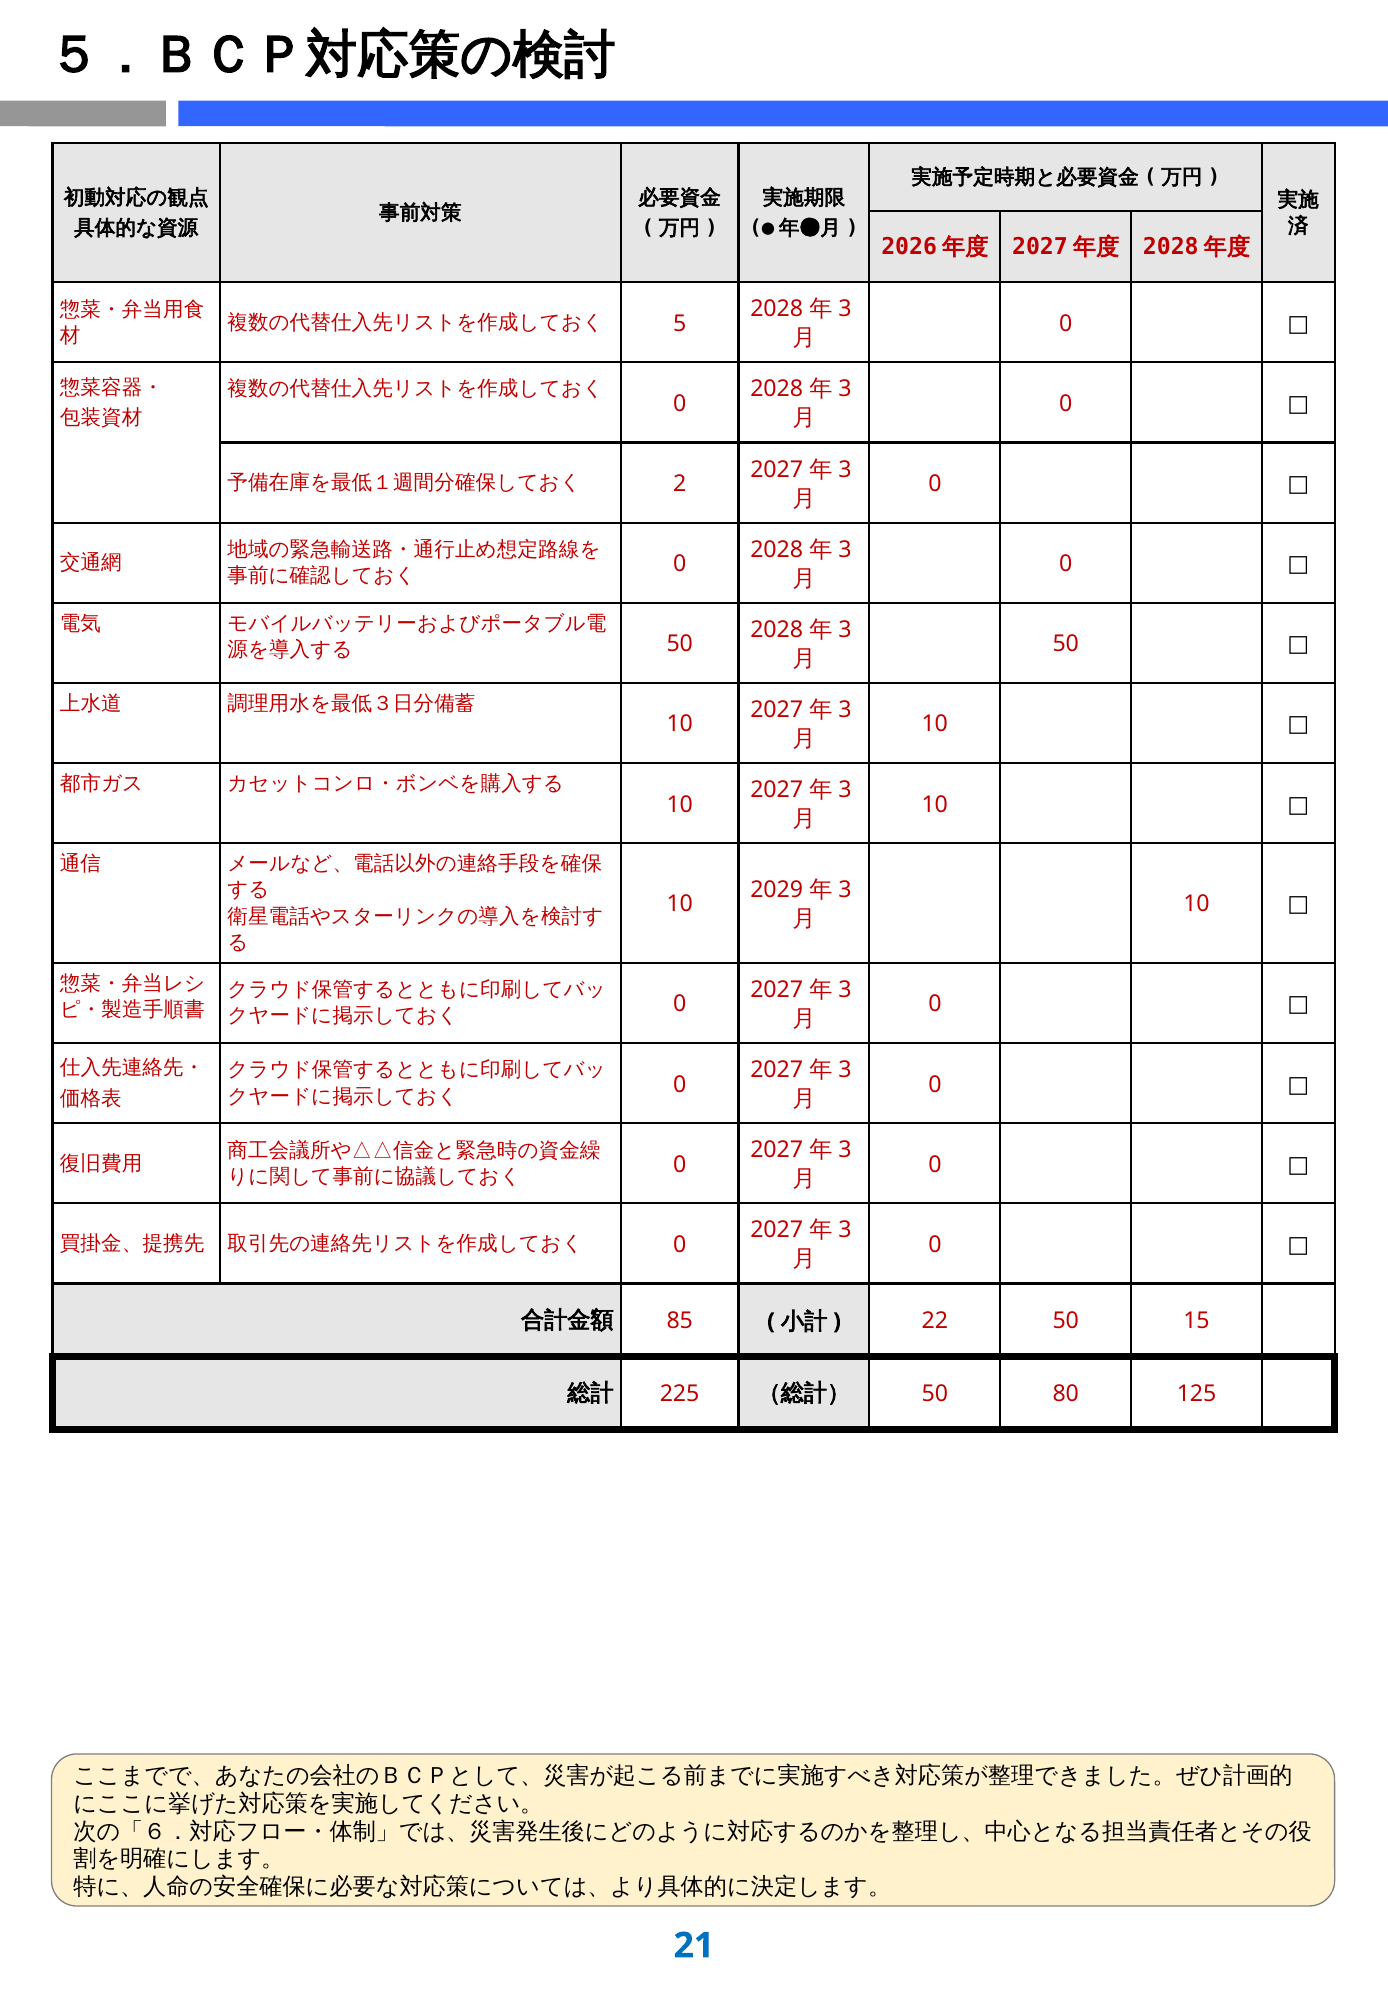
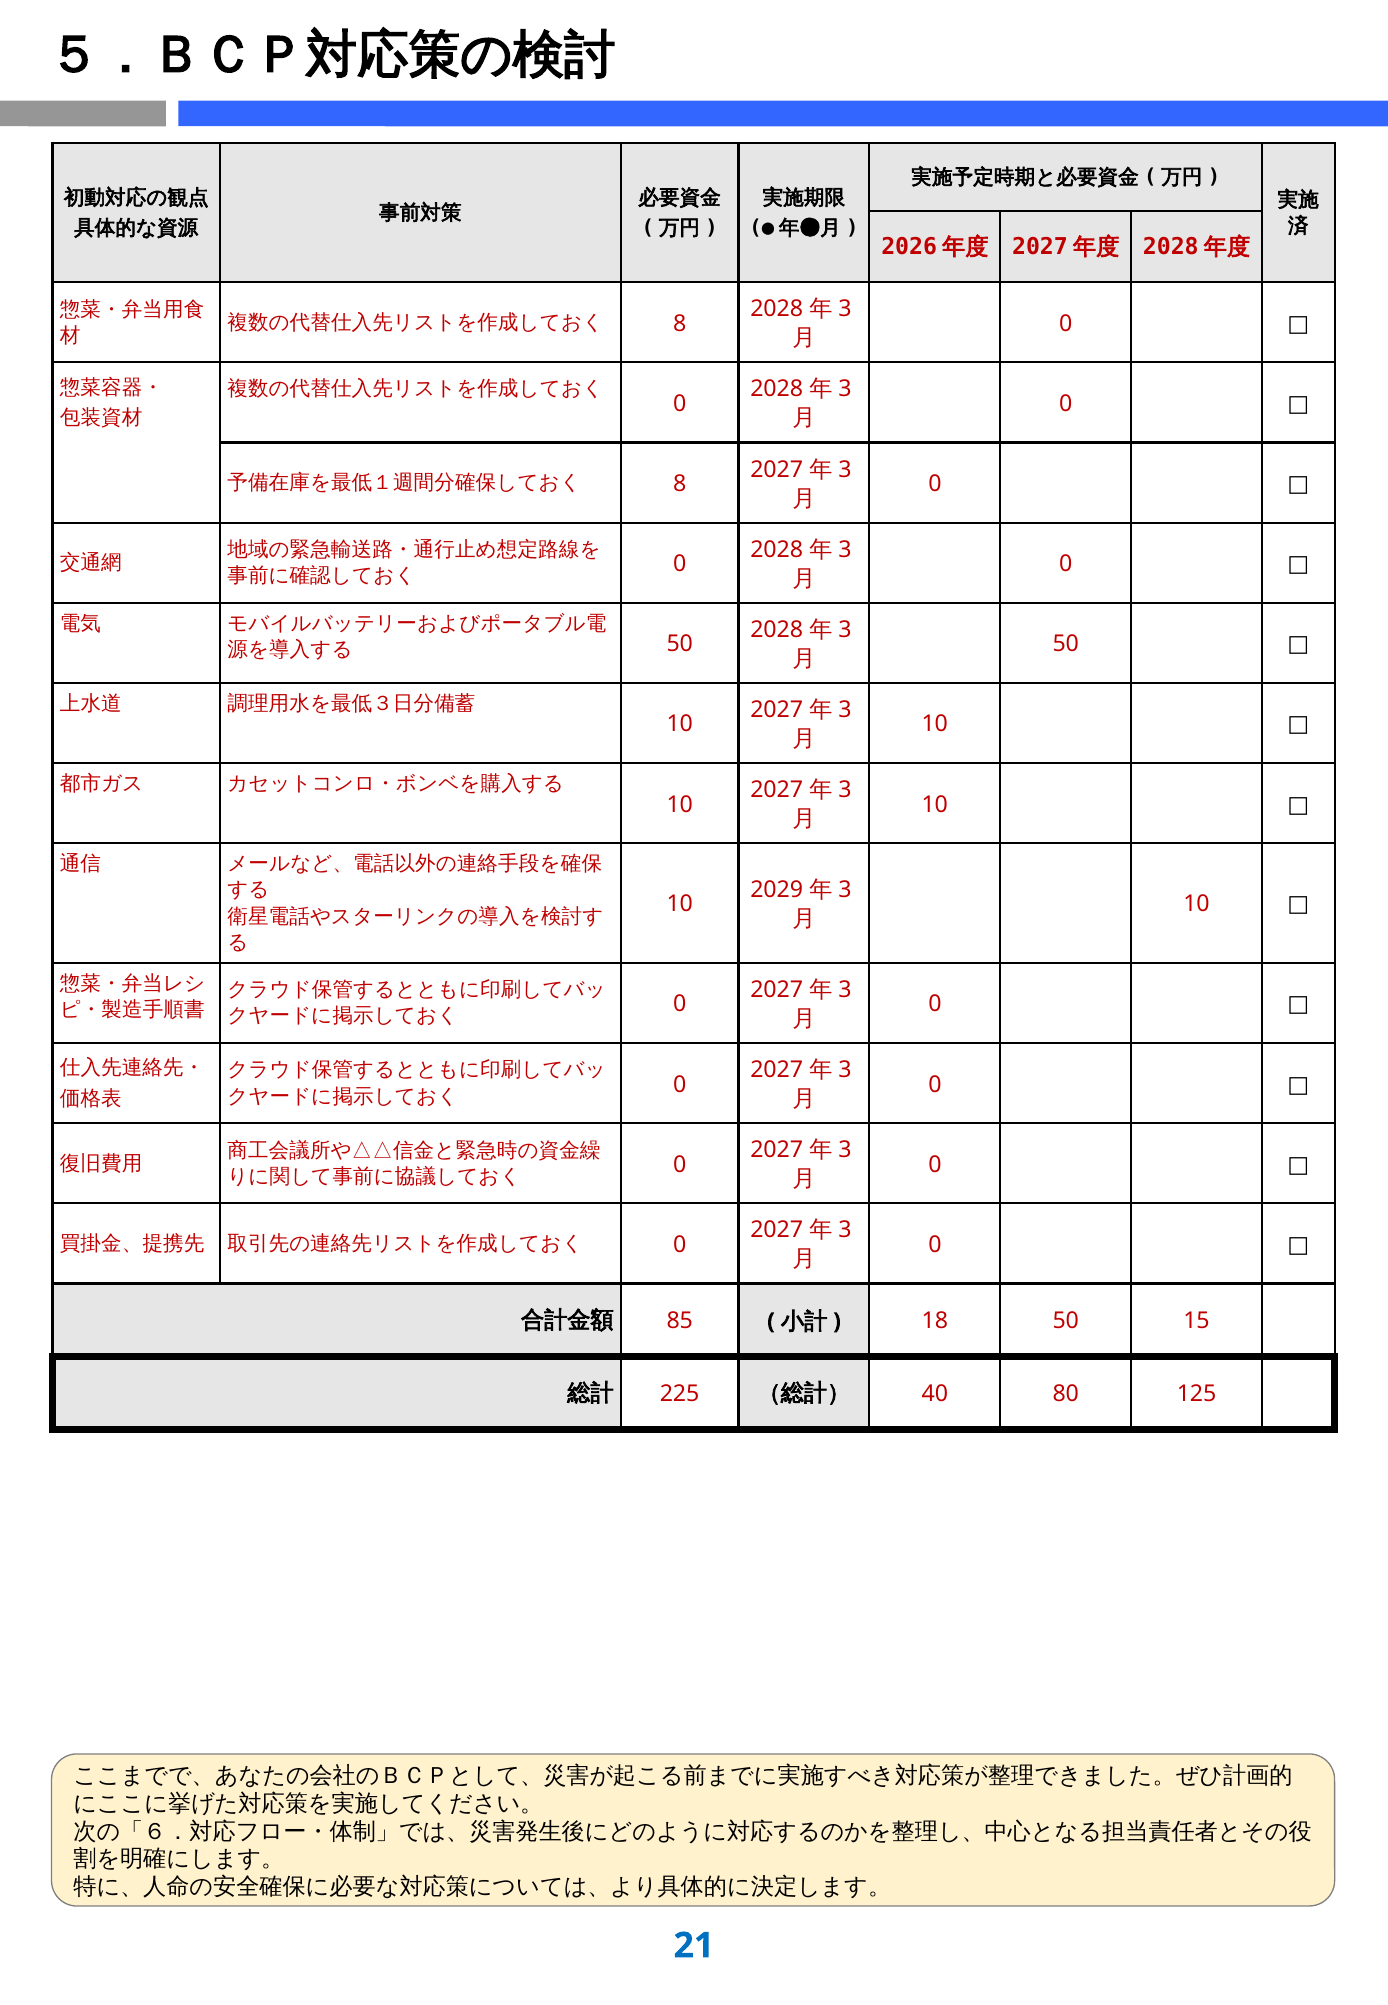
5: 5 -> 8 (680, 324)
2: 2 -> 8 (680, 484)
22: 22 -> 18 (935, 1321)
50: 50 -> 40 (935, 1394)
